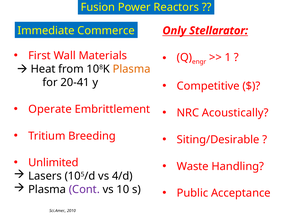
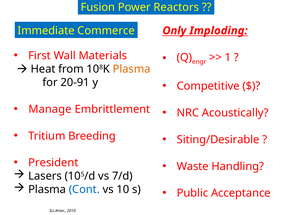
Stellarator: Stellarator -> Imploding (219, 31)
20-41: 20-41 -> 20-91 (75, 82)
Operate: Operate -> Manage (50, 109)
Unlimited: Unlimited -> President (53, 162)
4/d: 4/d -> 7/d (122, 176)
Cont colour: purple -> blue (84, 189)
